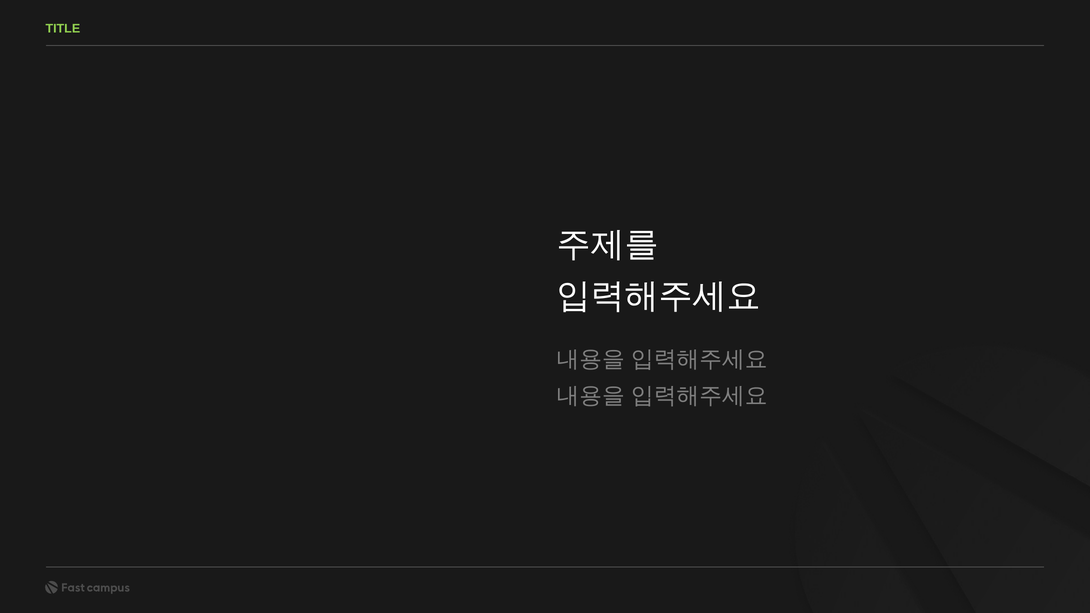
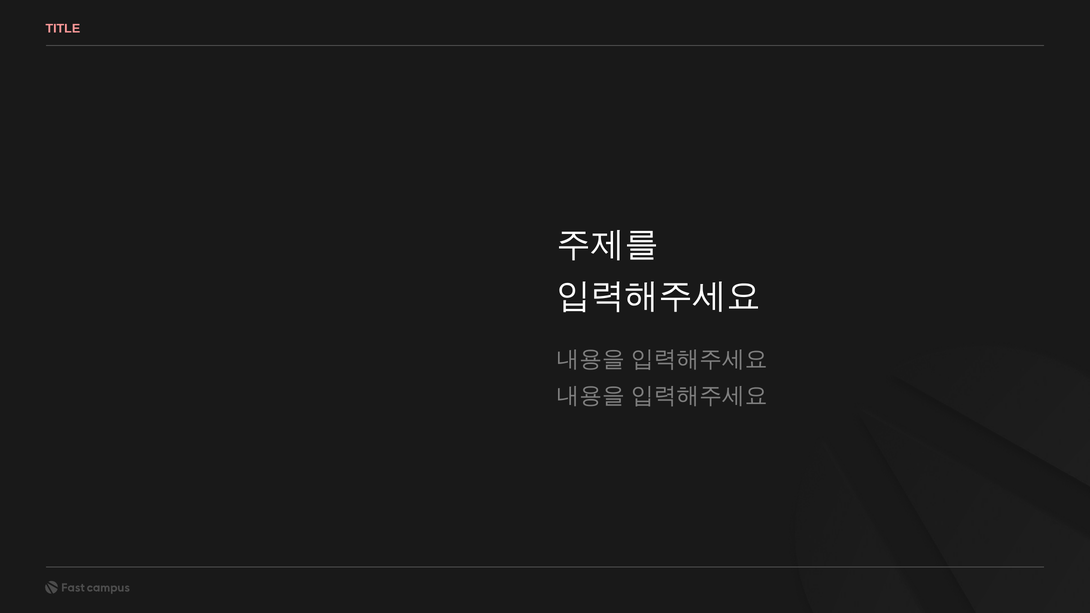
TITLE colour: light green -> pink (63, 29)
